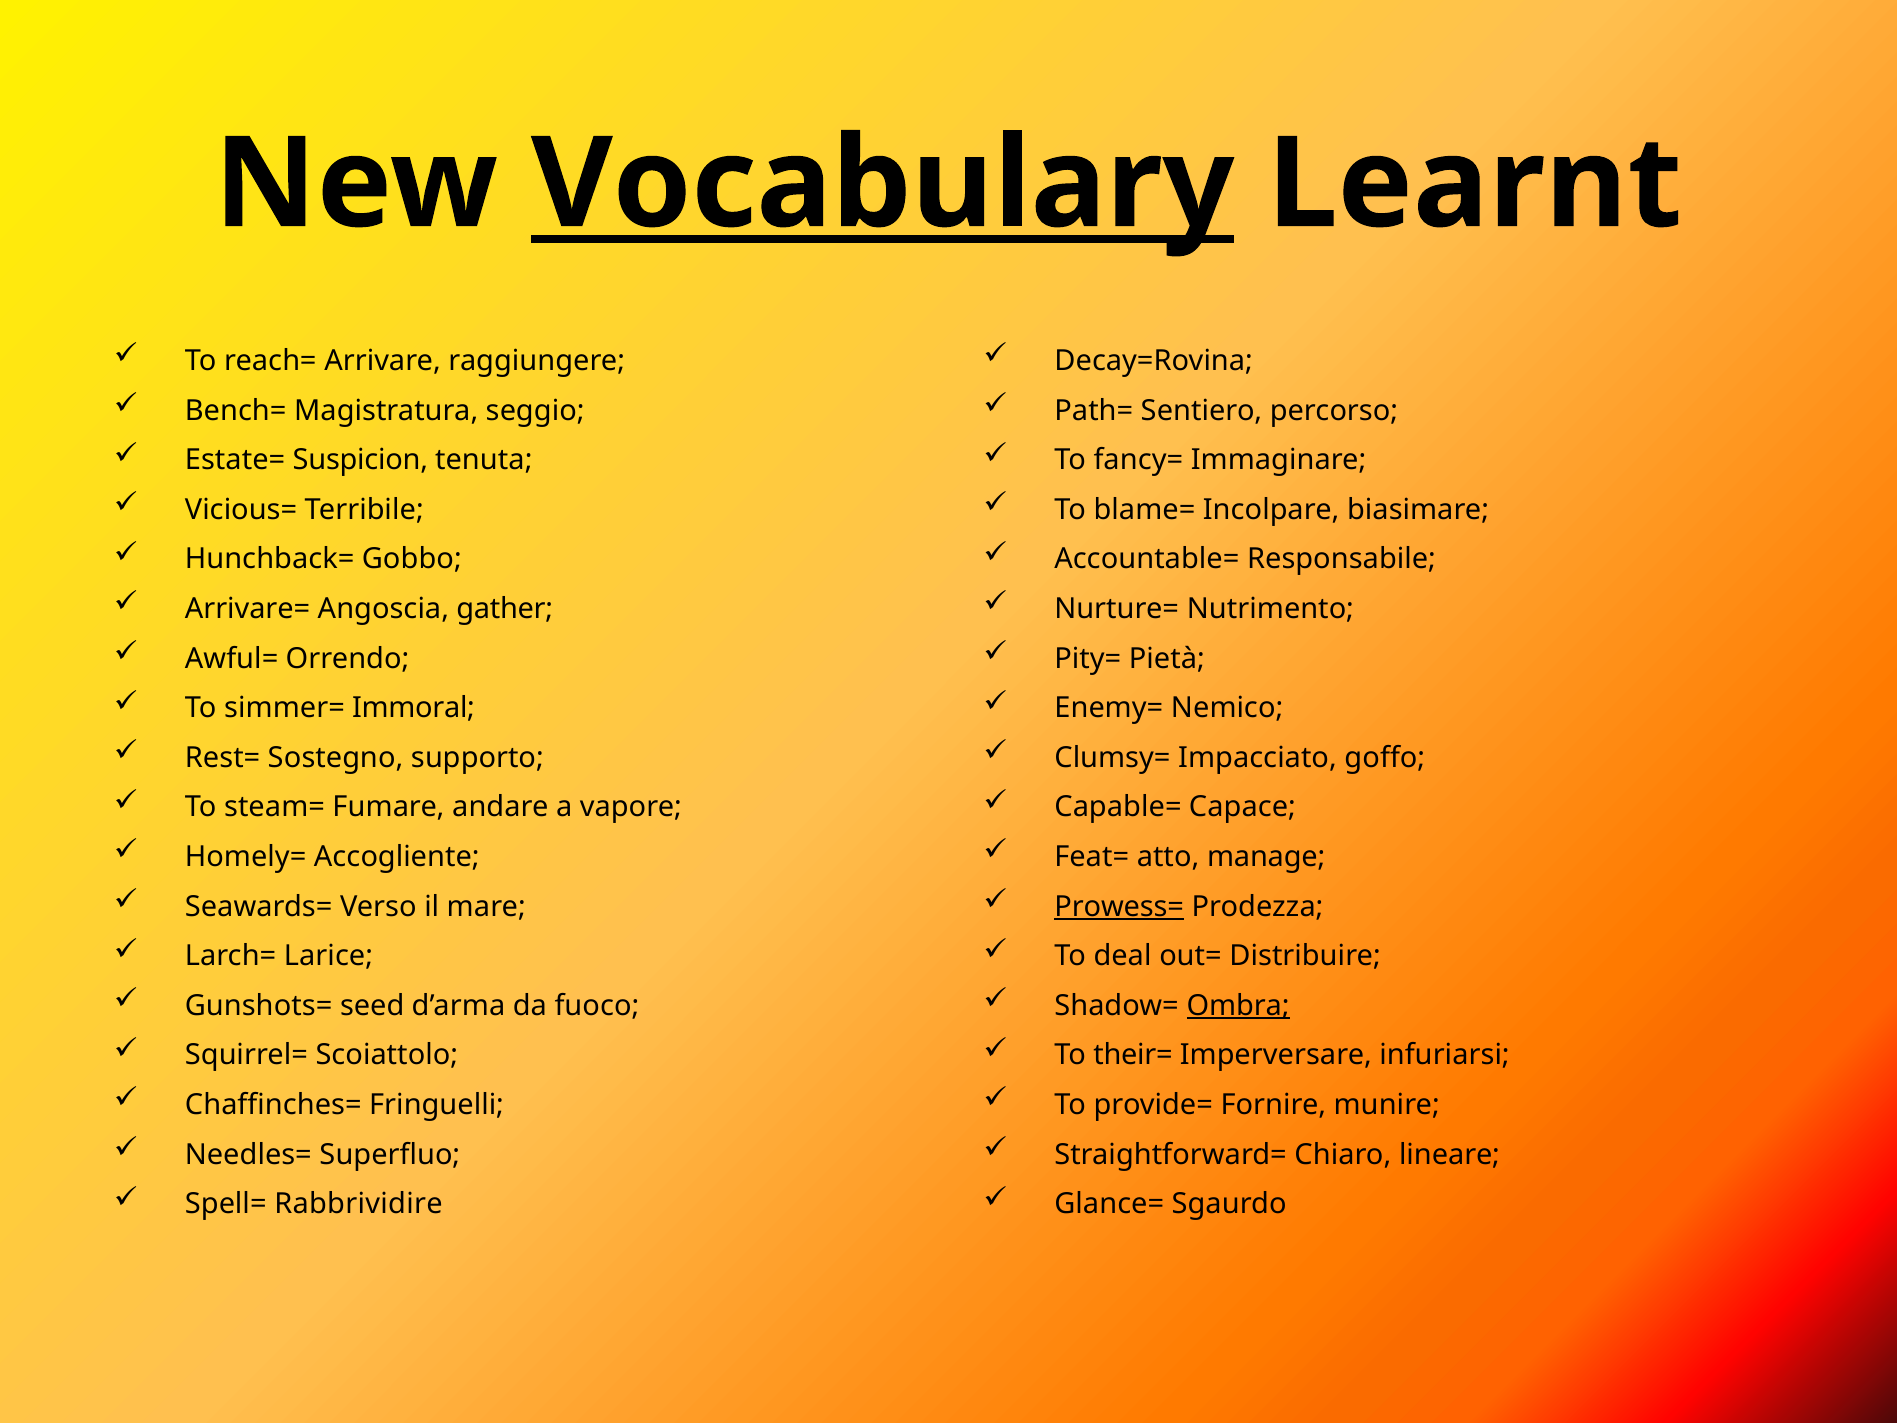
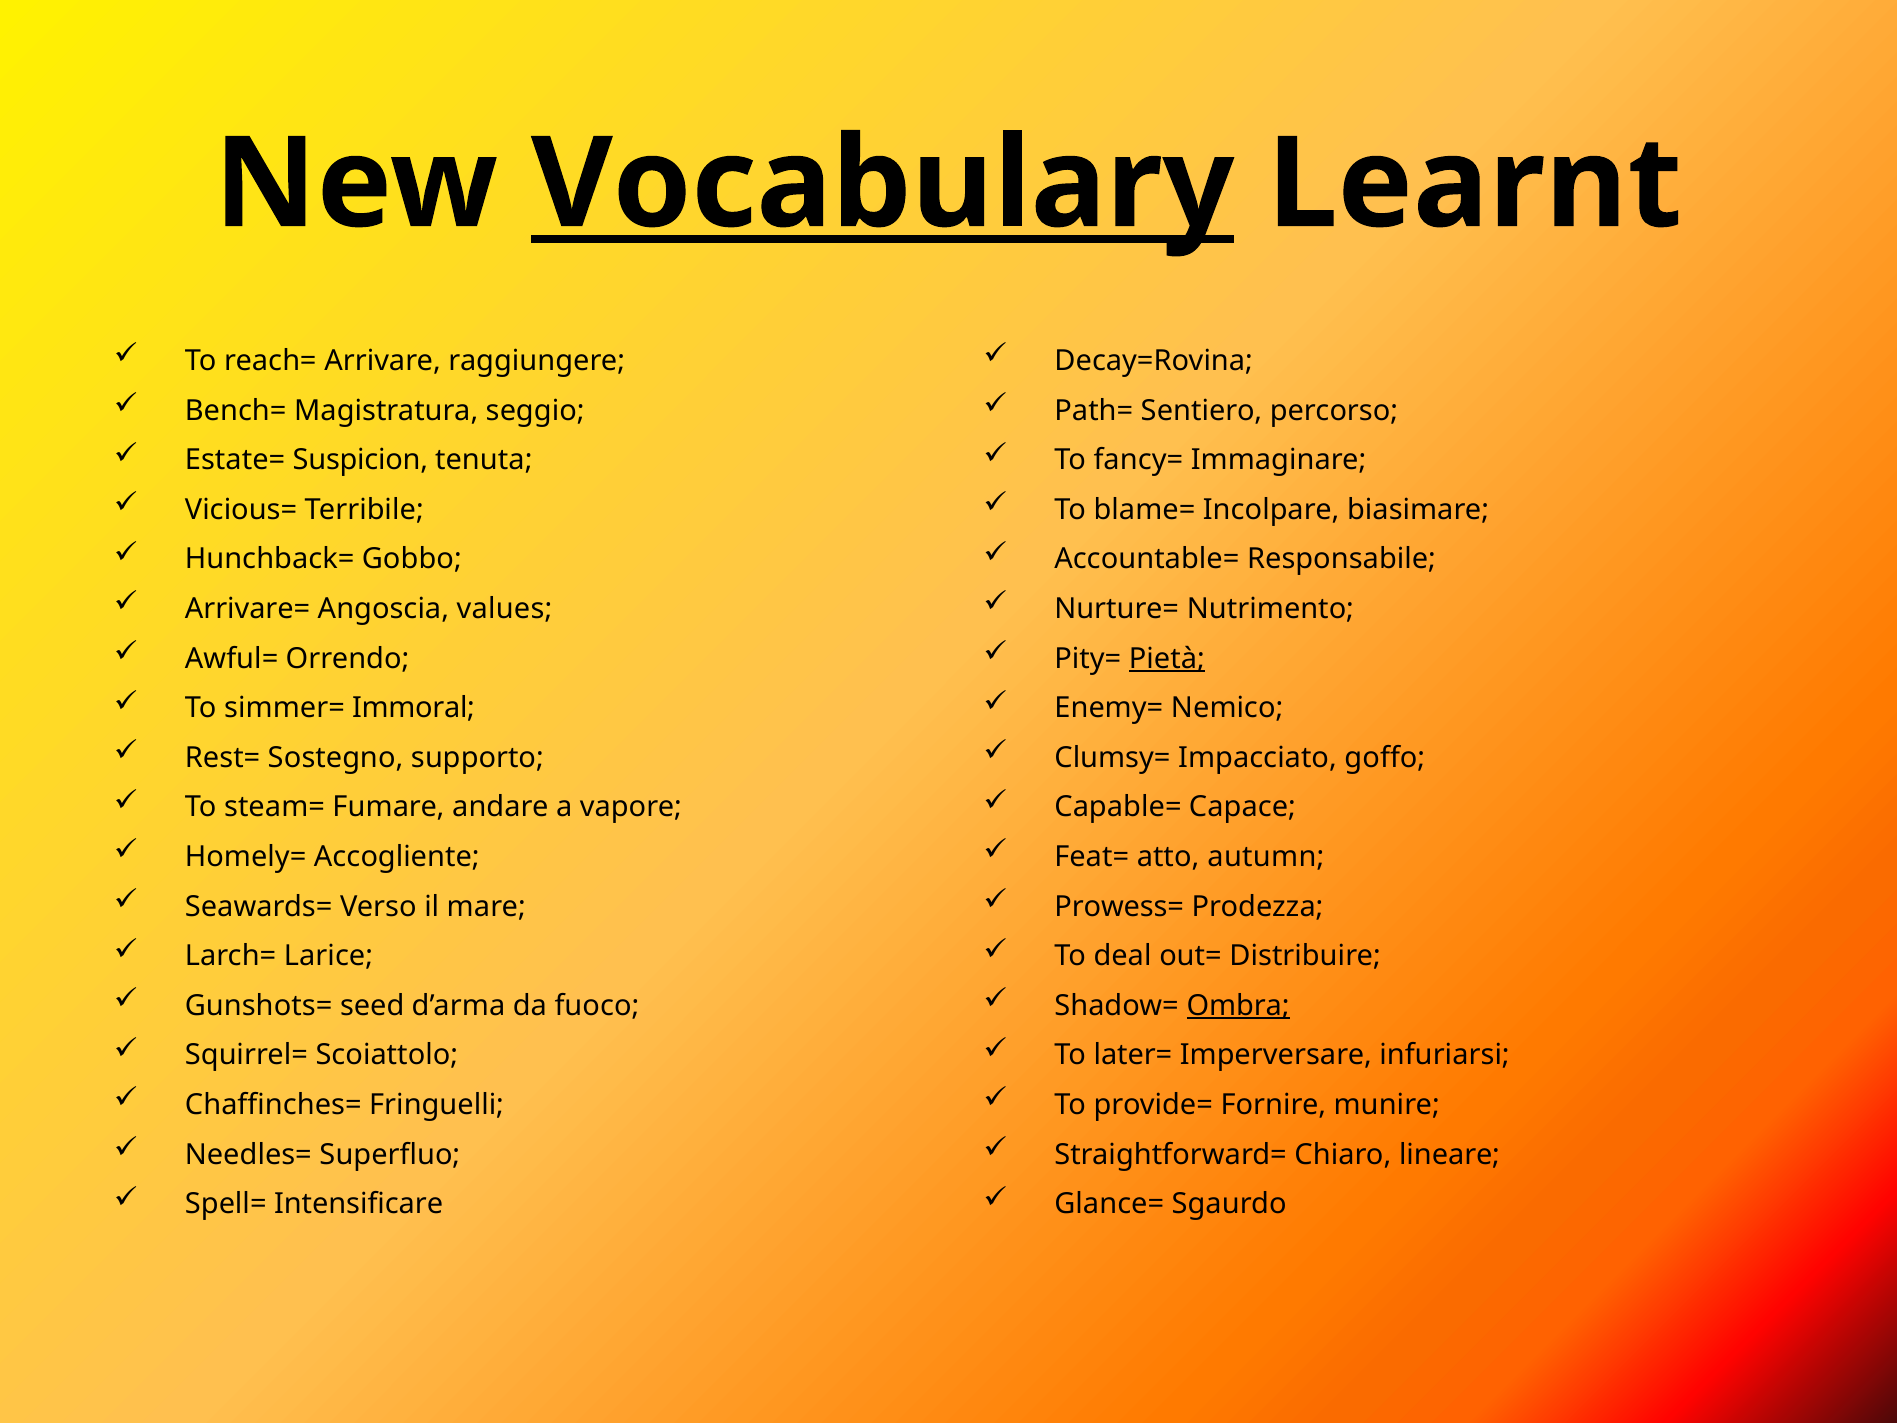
gather: gather -> values (504, 609)
Pietà underline: none -> present (1167, 658)
manage: manage -> autumn (1266, 857)
Prowess= underline: present -> none (1119, 906)
their=: their= -> later= (1133, 1055)
Rabbrividire: Rabbrividire -> Intensificare (359, 1204)
